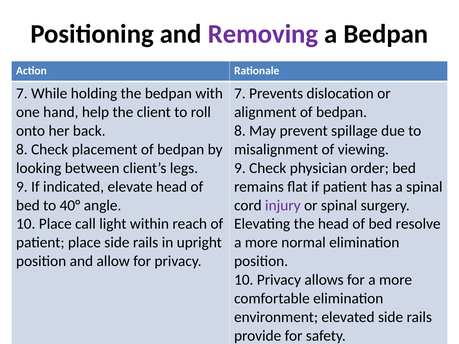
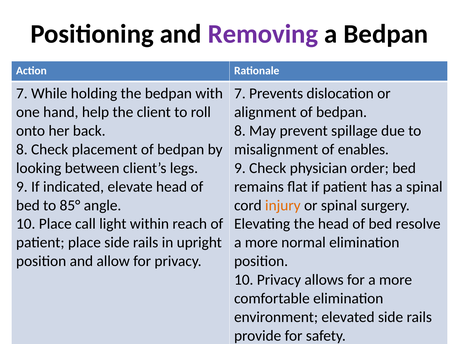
viewing: viewing -> enables (363, 149)
40°: 40° -> 85° (70, 205)
injury colour: purple -> orange (283, 205)
